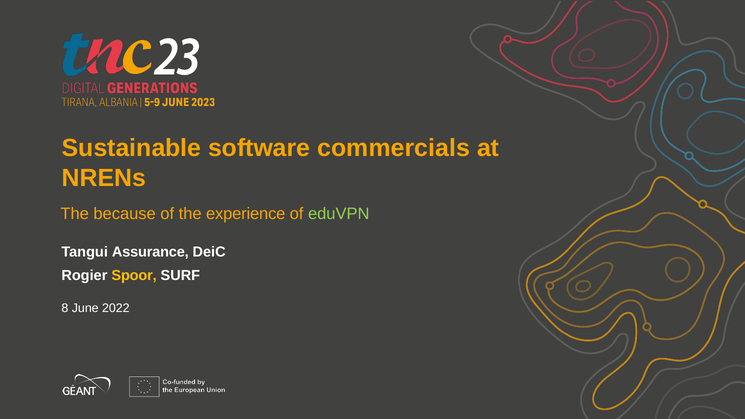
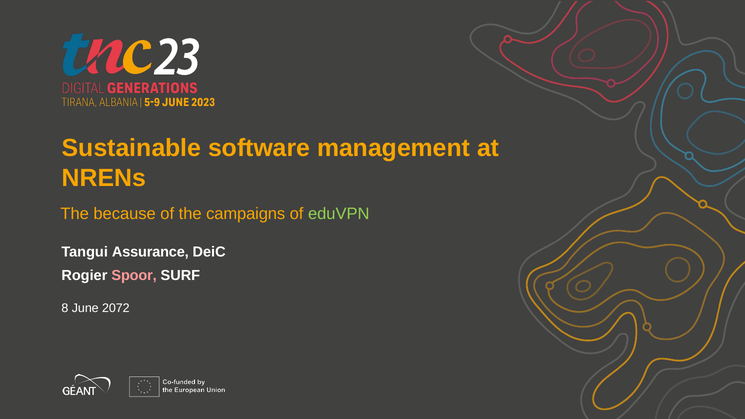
commercials: commercials -> management (394, 148)
experience: experience -> campaigns (246, 214)
Spoor colour: yellow -> pink (134, 275)
2022: 2022 -> 2072 (116, 308)
